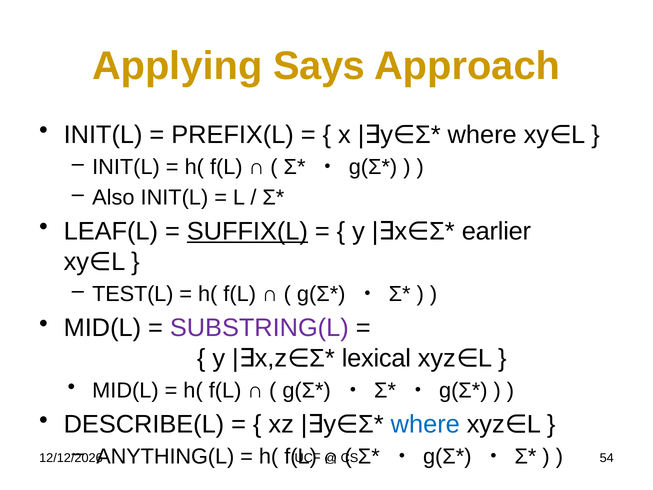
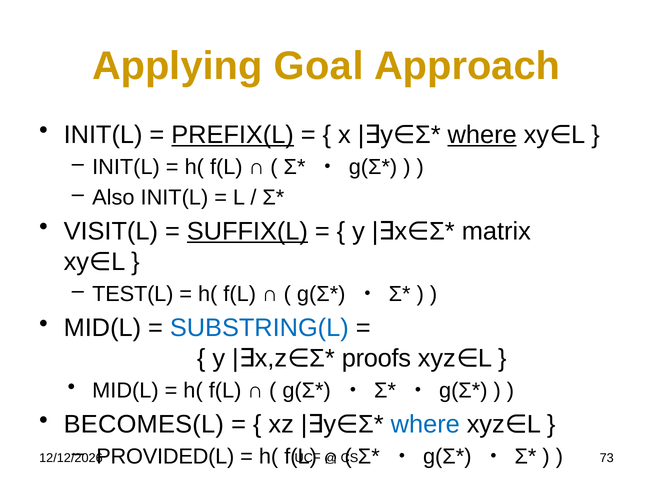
Says: Says -> Goal (319, 66)
PREFIX(L underline: none -> present (233, 135)
where underline: none -> present (482, 135)
LEAF(L: LEAF(L -> VISIT(L (111, 231)
earlier: earlier -> matrix (496, 231)
SUBSTRING(L colour: purple -> blue (259, 328)
lexical: lexical -> proofs (376, 358)
DESCRIBE(L: DESCRIBE(L -> BECOMES(L (144, 424)
ANYTHING(L: ANYTHING(L -> PROVIDED(L (165, 457)
54: 54 -> 73 (607, 458)
